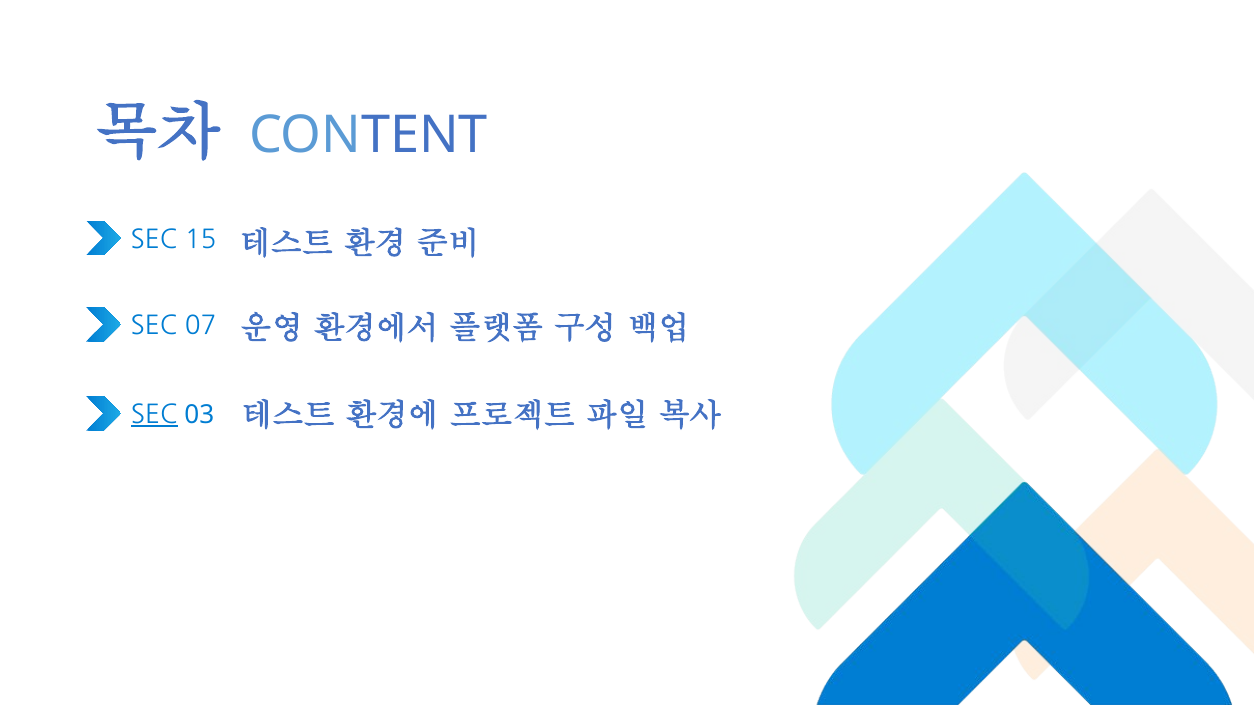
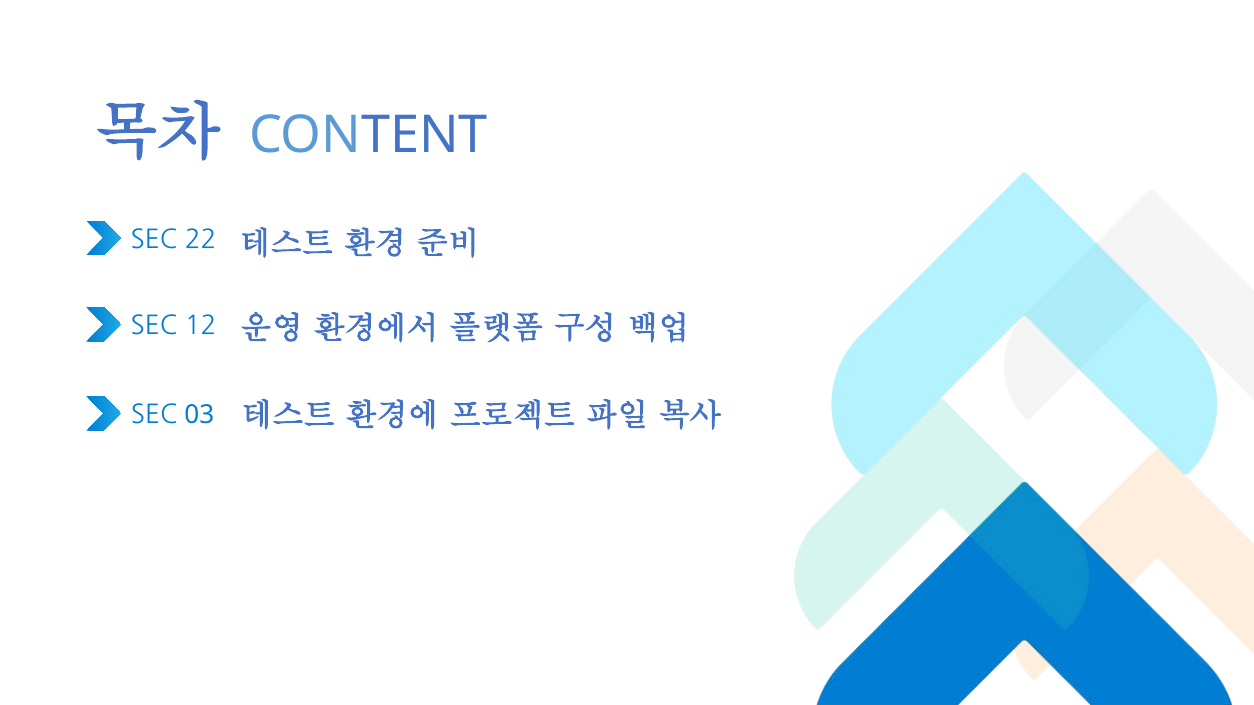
15: 15 -> 22 (201, 240)
07: 07 -> 12 (201, 326)
SEC underline: present -> none (154, 415)
